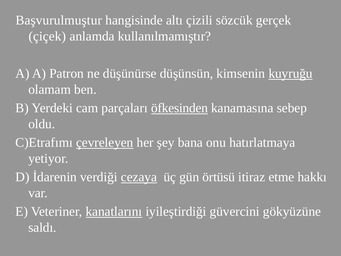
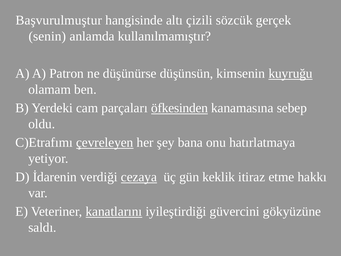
çiçek: çiçek -> senin (47, 36)
örtüsü: örtüsü -> keklik (219, 177)
